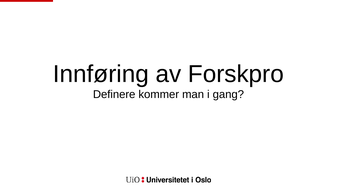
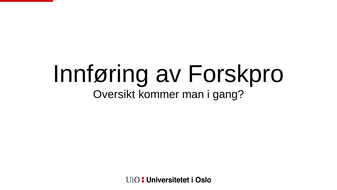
Definere: Definere -> Oversikt (114, 94)
